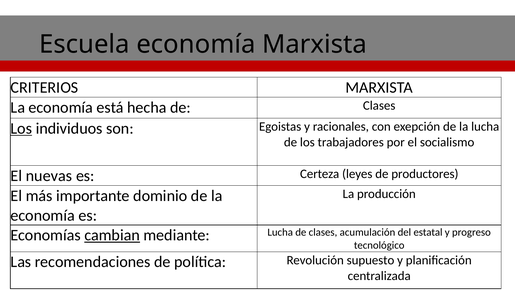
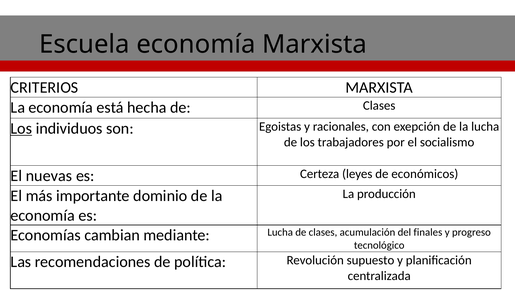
productores: productores -> económicos (425, 174)
cambian underline: present -> none (112, 235)
estatal: estatal -> finales (428, 232)
